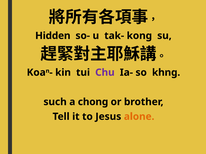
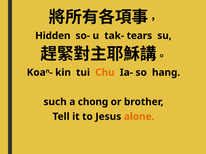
kong: kong -> tears (139, 36)
Chu colour: purple -> orange (105, 73)
khng: khng -> hang (166, 73)
